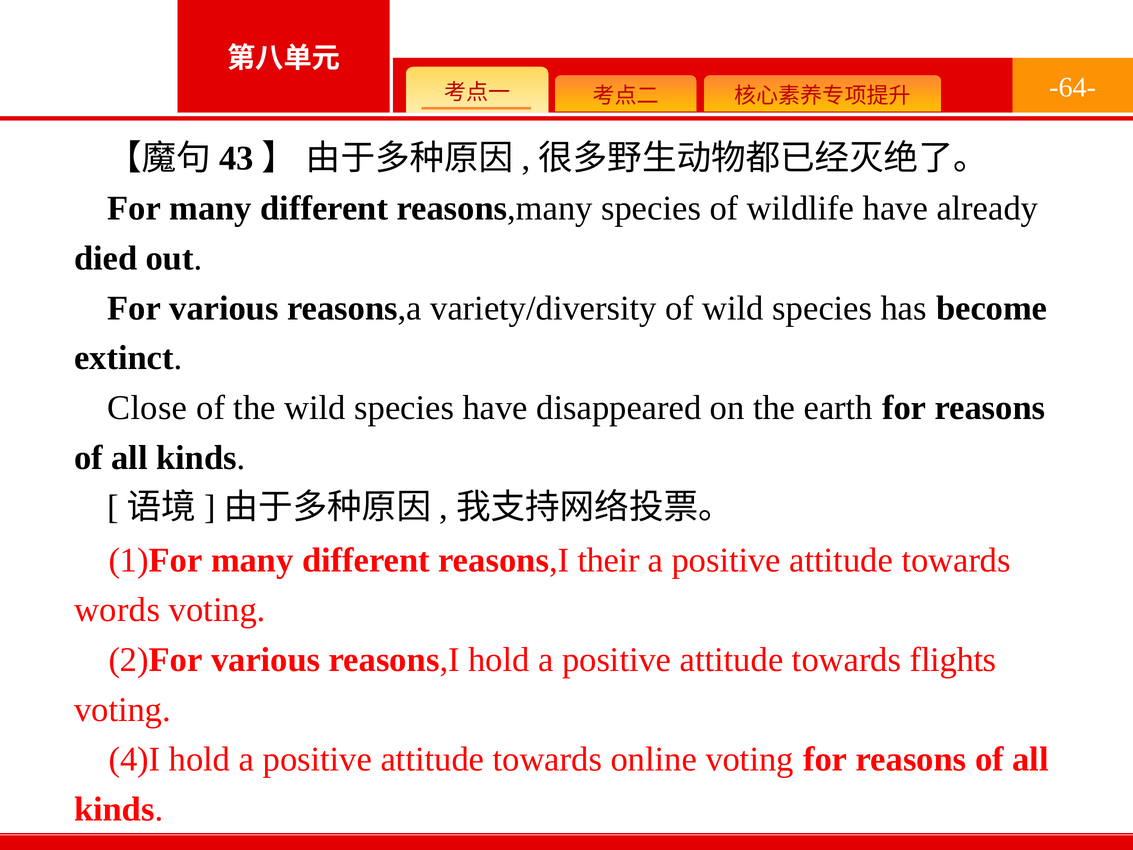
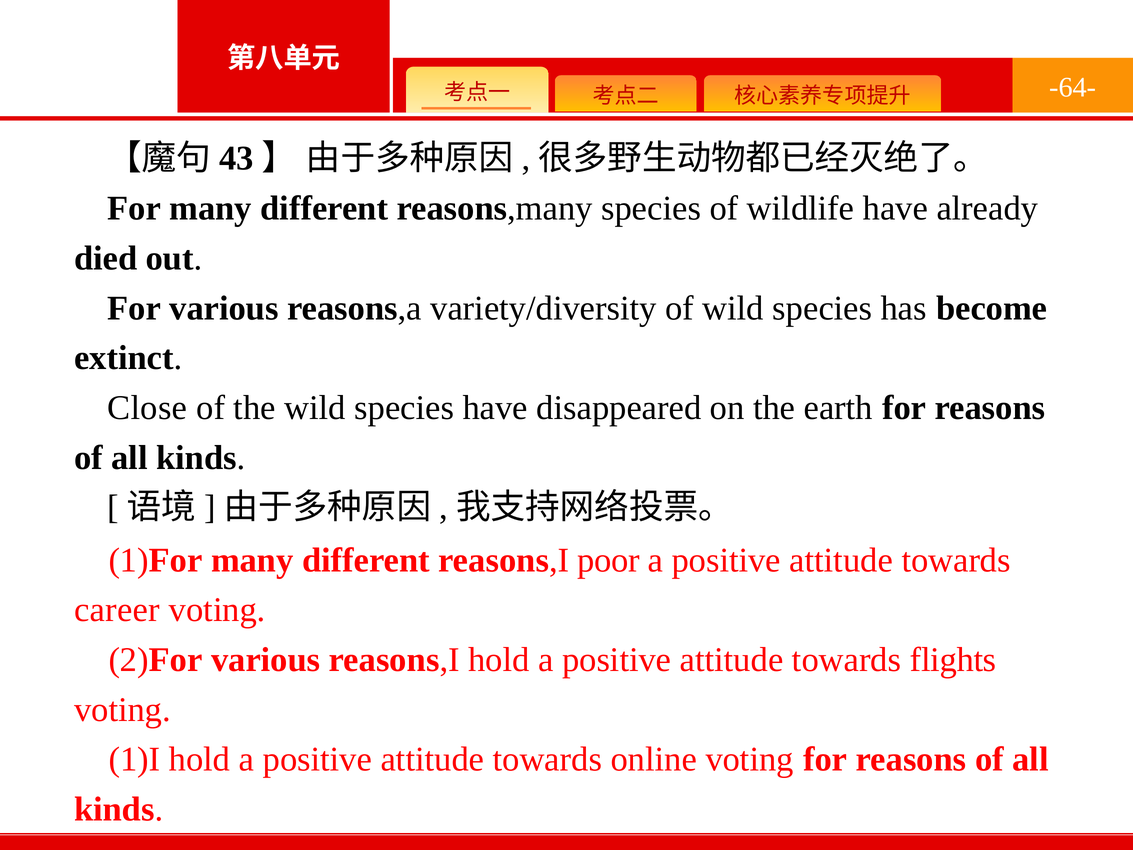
their: their -> poor (609, 560)
words: words -> career (117, 610)
4)I: 4)I -> 1)I (135, 759)
